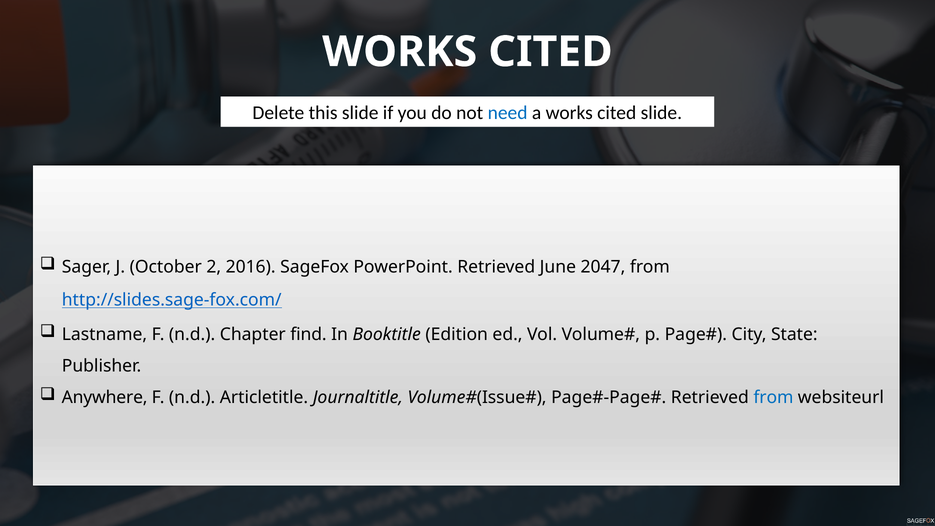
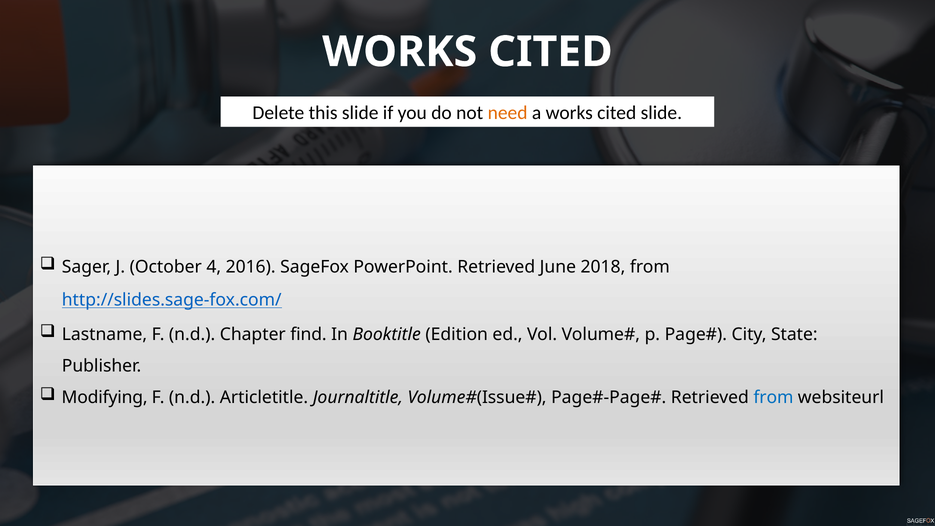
need colour: blue -> orange (508, 113)
2: 2 -> 4 (214, 267)
2047: 2047 -> 2018 (603, 267)
Anywhere: Anywhere -> Modifying (105, 397)
